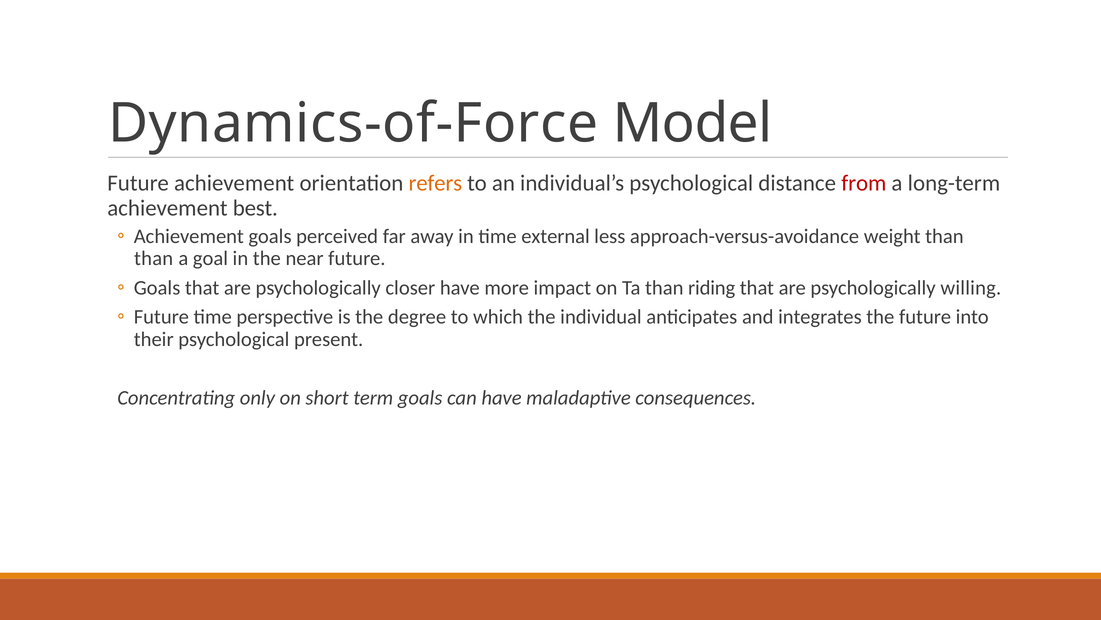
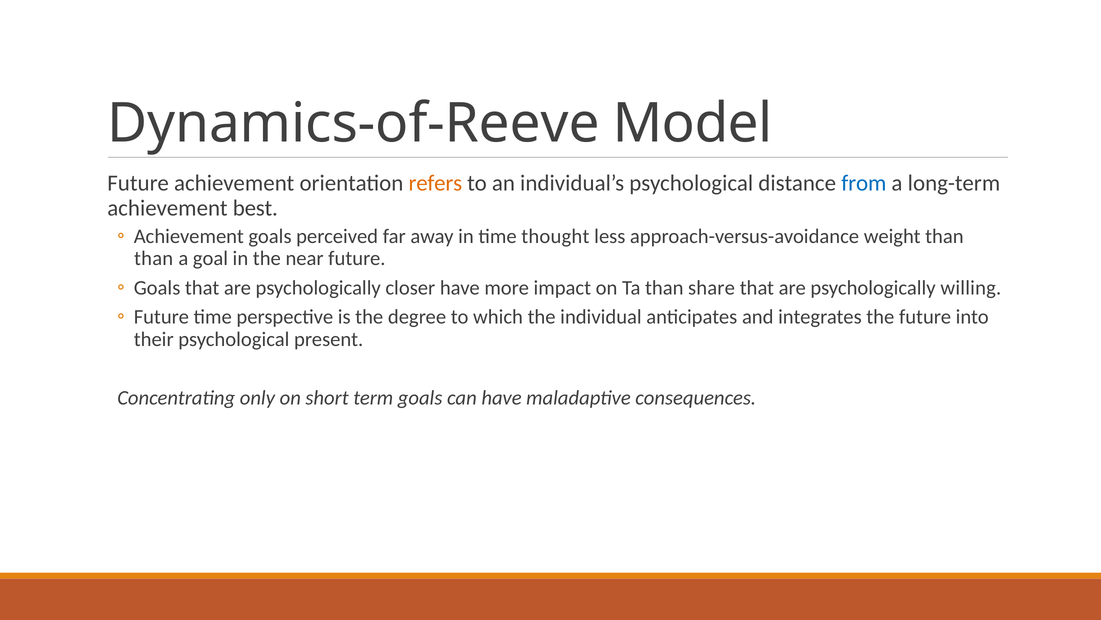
Dynamics-of-Force: Dynamics-of-Force -> Dynamics-of-Reeve (353, 123)
from colour: red -> blue (864, 183)
external: external -> thought (555, 236)
riding: riding -> share (711, 287)
